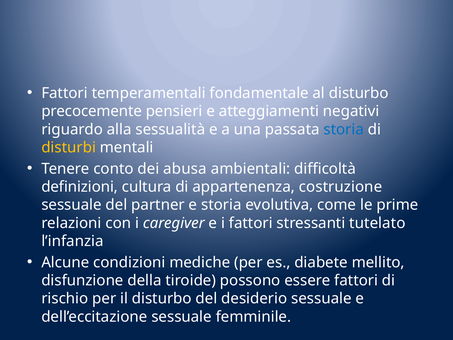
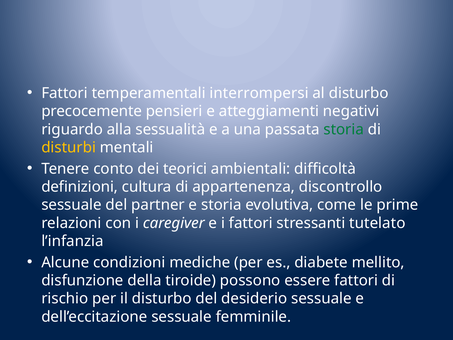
fondamentale: fondamentale -> interrompersi (259, 93)
storia colour: blue -> green (344, 129)
abusa: abusa -> teorici (185, 169)
costruzione: costruzione -> discontrollo (341, 187)
